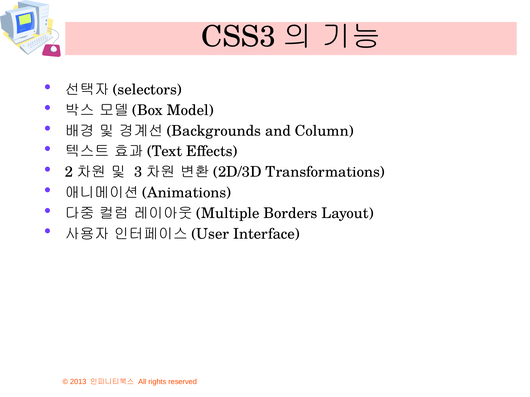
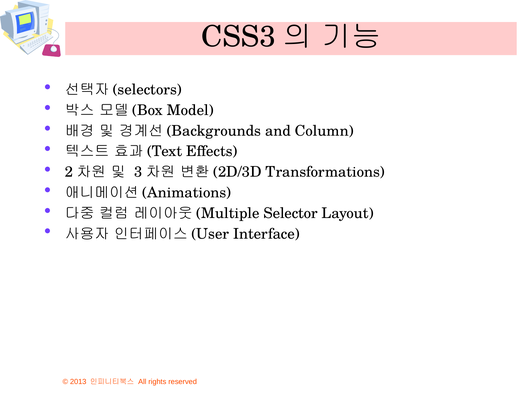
Borders: Borders -> Selector (291, 214)
